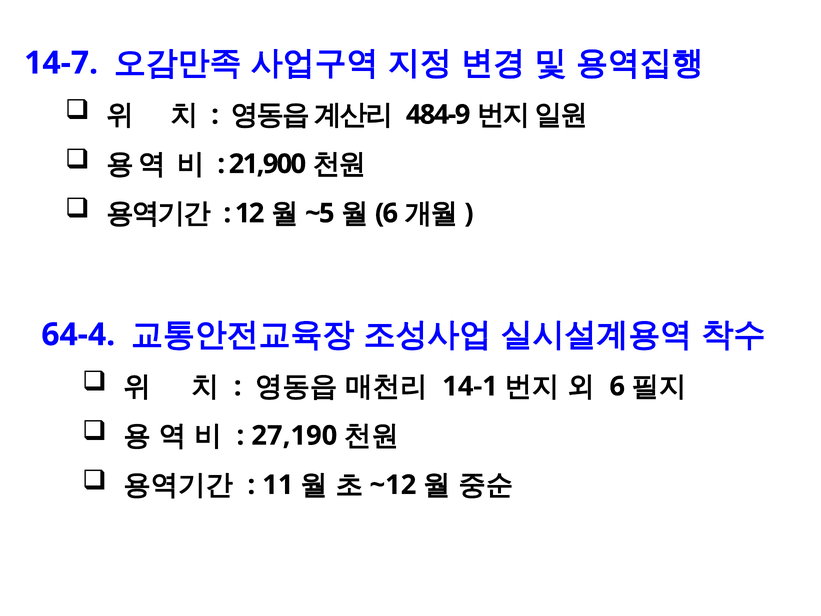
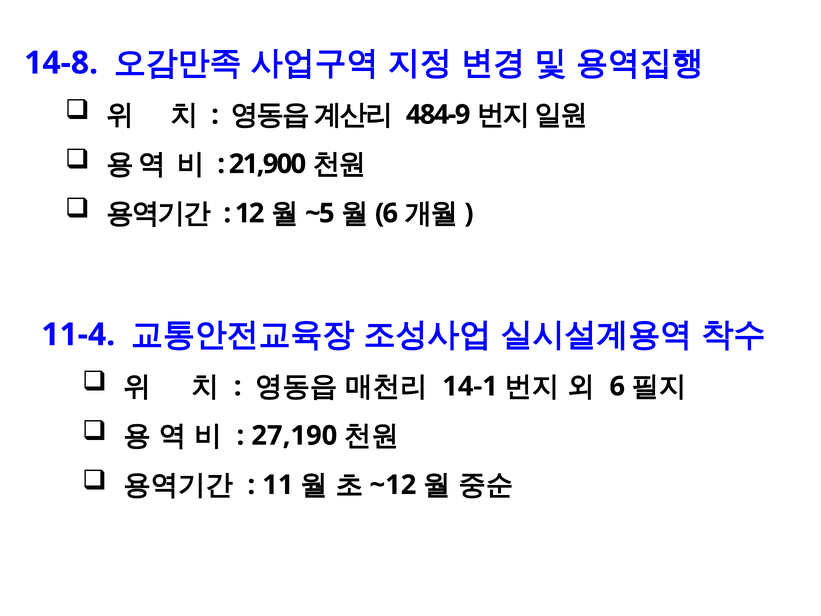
14-7: 14-7 -> 14-8 (61, 63)
64-4: 64-4 -> 11-4 (78, 335)
